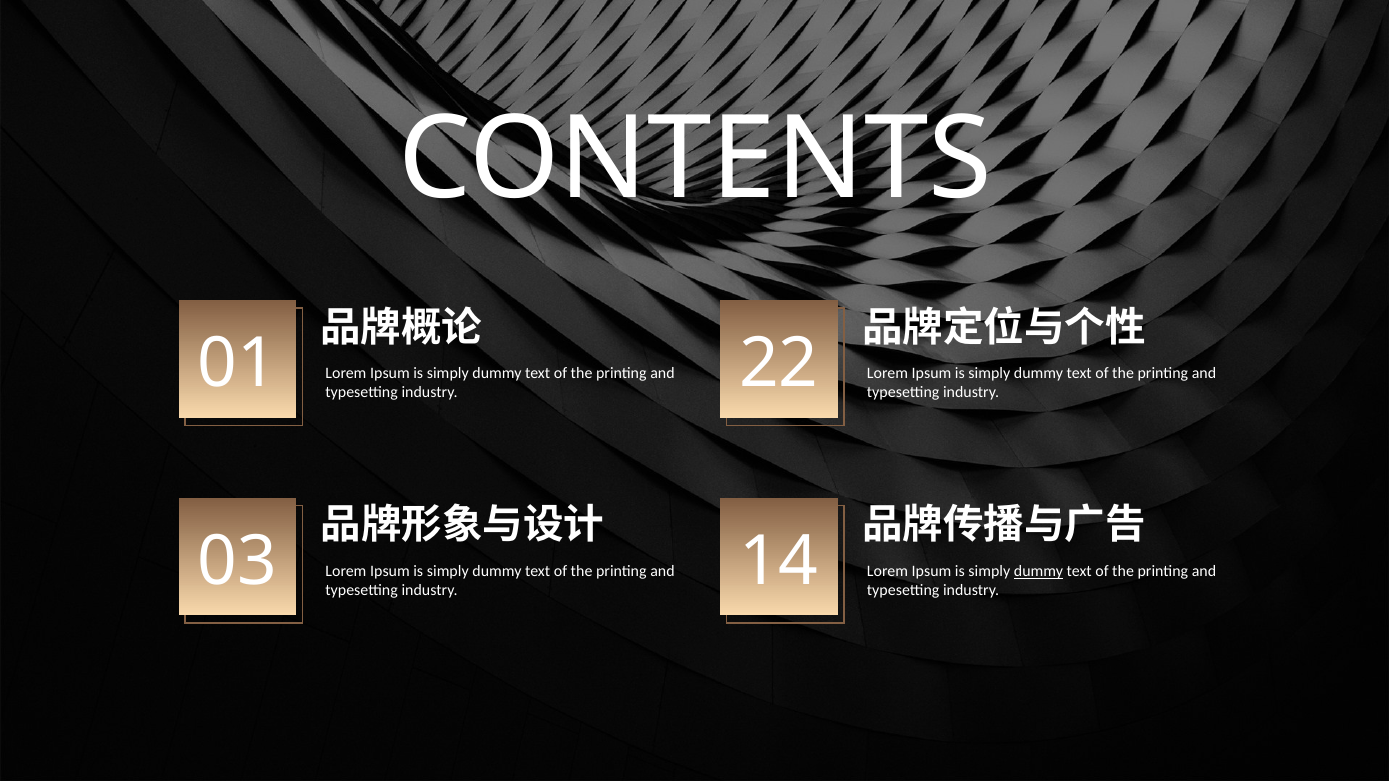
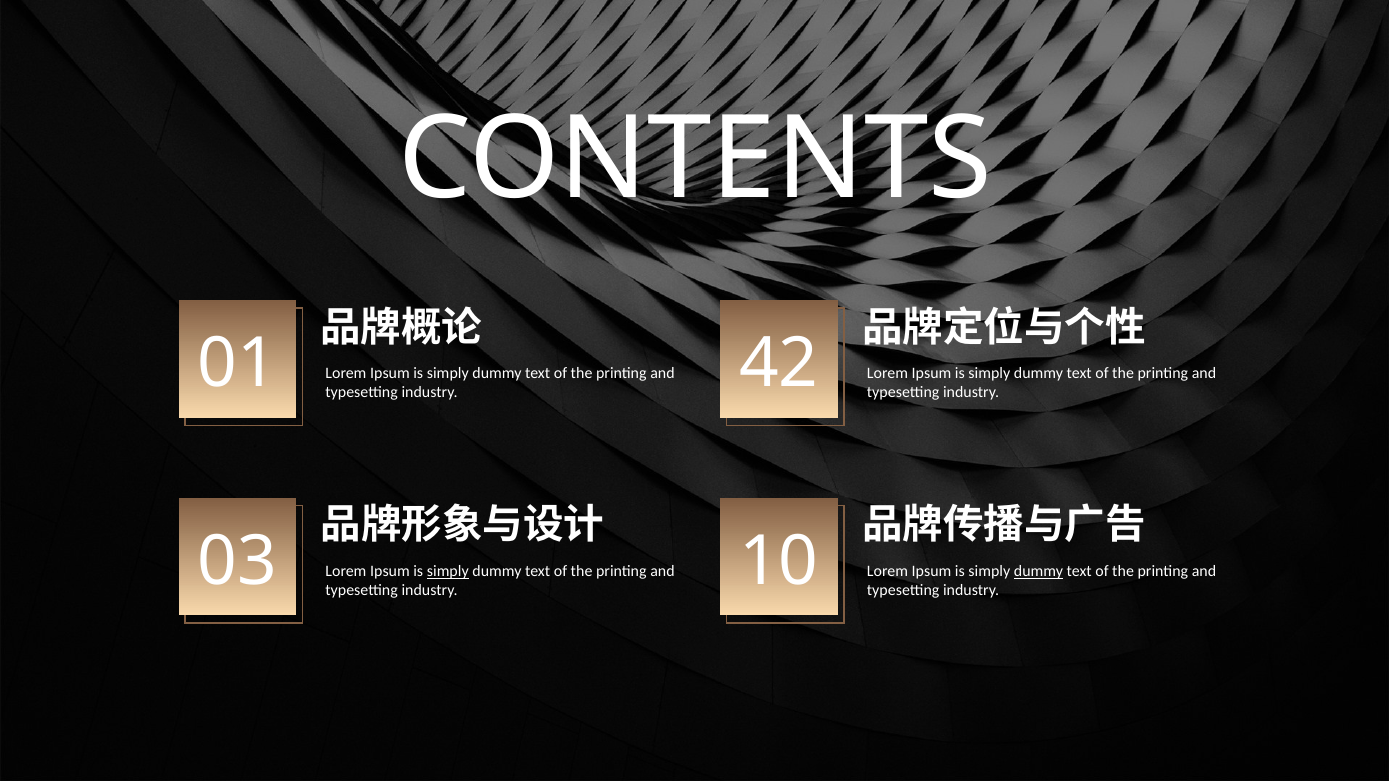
22: 22 -> 42 (779, 364)
simply underline: none -> present (448, 571)
14: 14 -> 10 (779, 562)
